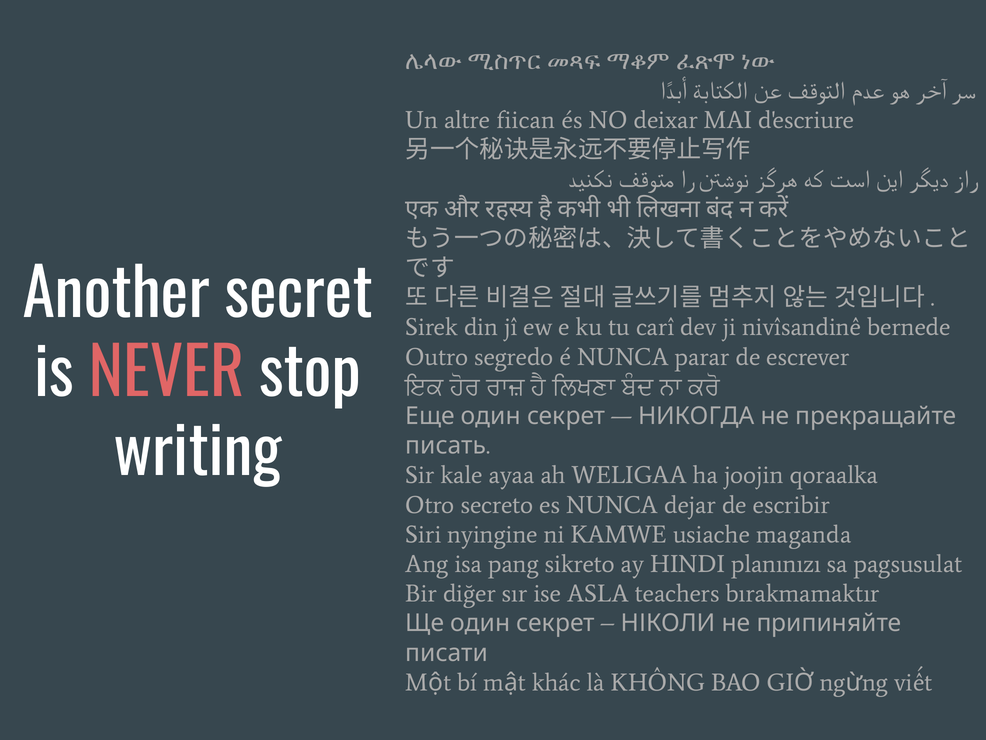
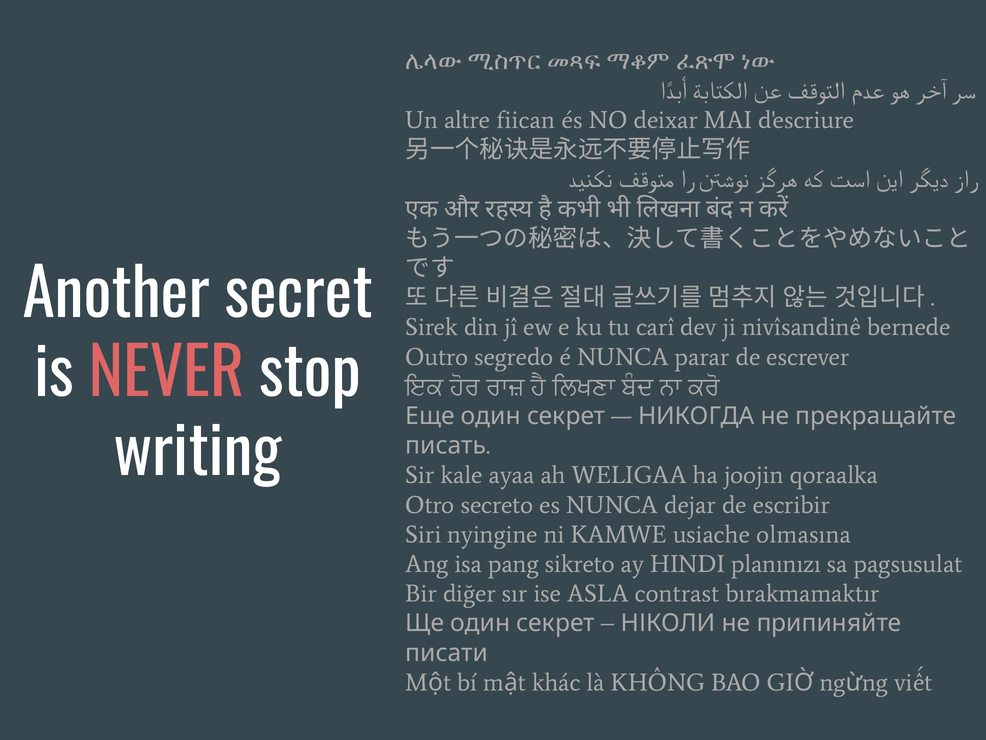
maganda: maganda -> olmasına (804, 534)
teachers: teachers -> contrast (677, 593)
